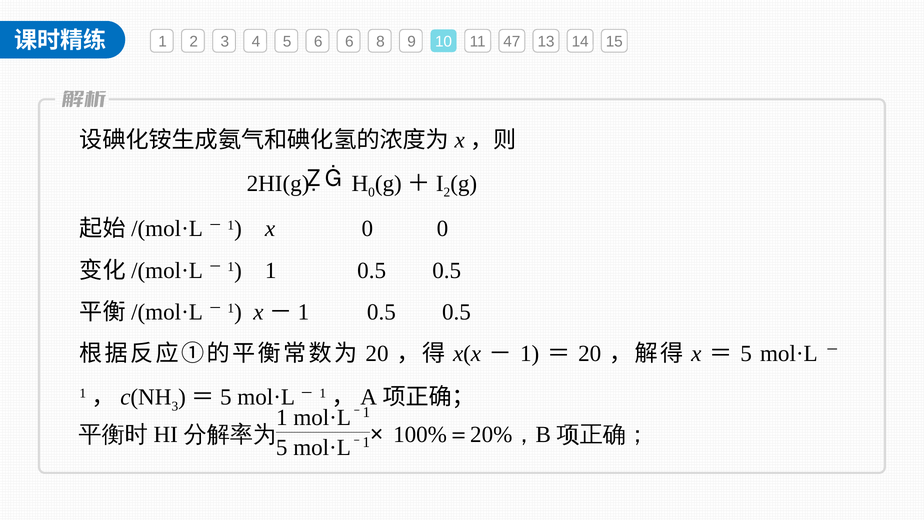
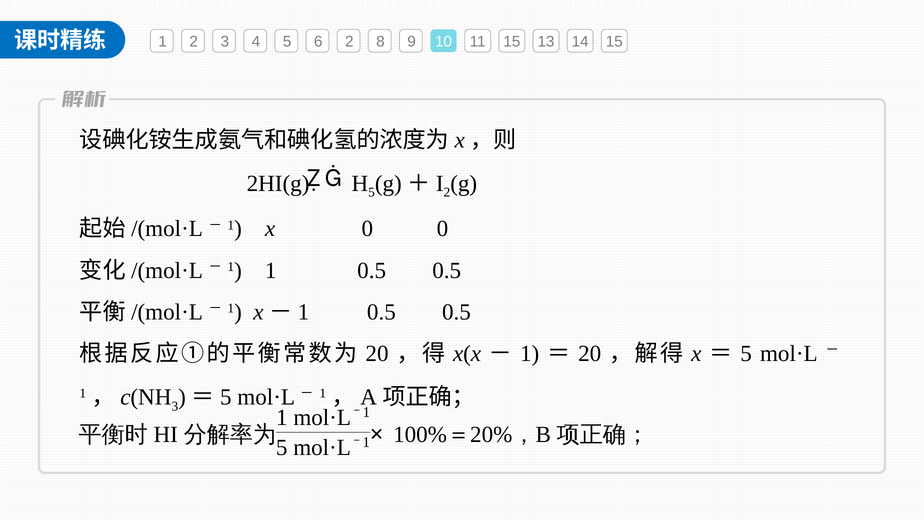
6 6: 6 -> 2 (349, 42)
11 47: 47 -> 15 (512, 42)
0: 0 -> 5 (372, 192)
